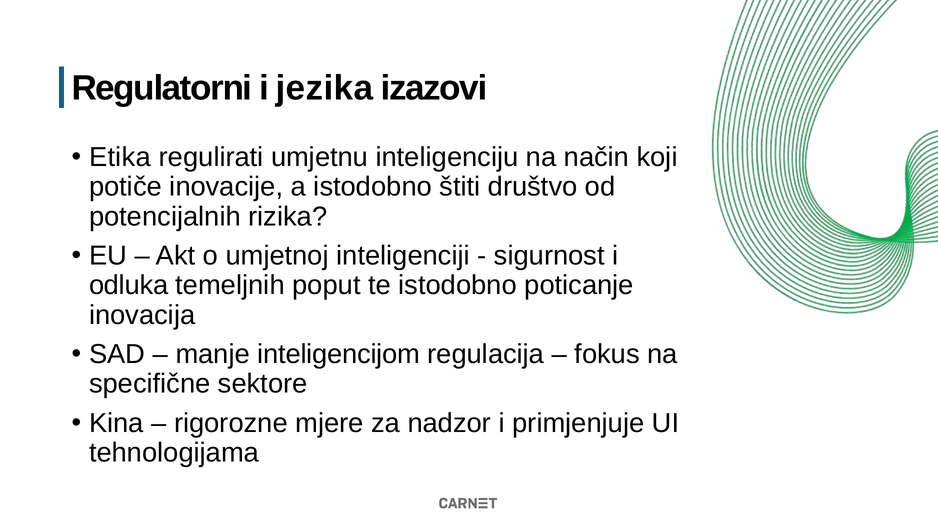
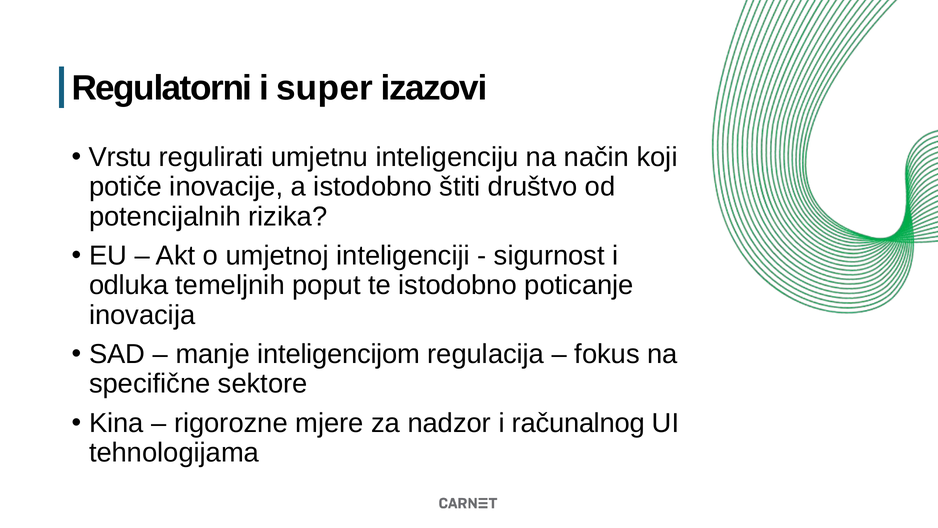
jezika: jezika -> super (325, 88)
Etika: Etika -> Vrstu (120, 157)
primjenjuje: primjenjuje -> računalnog (578, 423)
